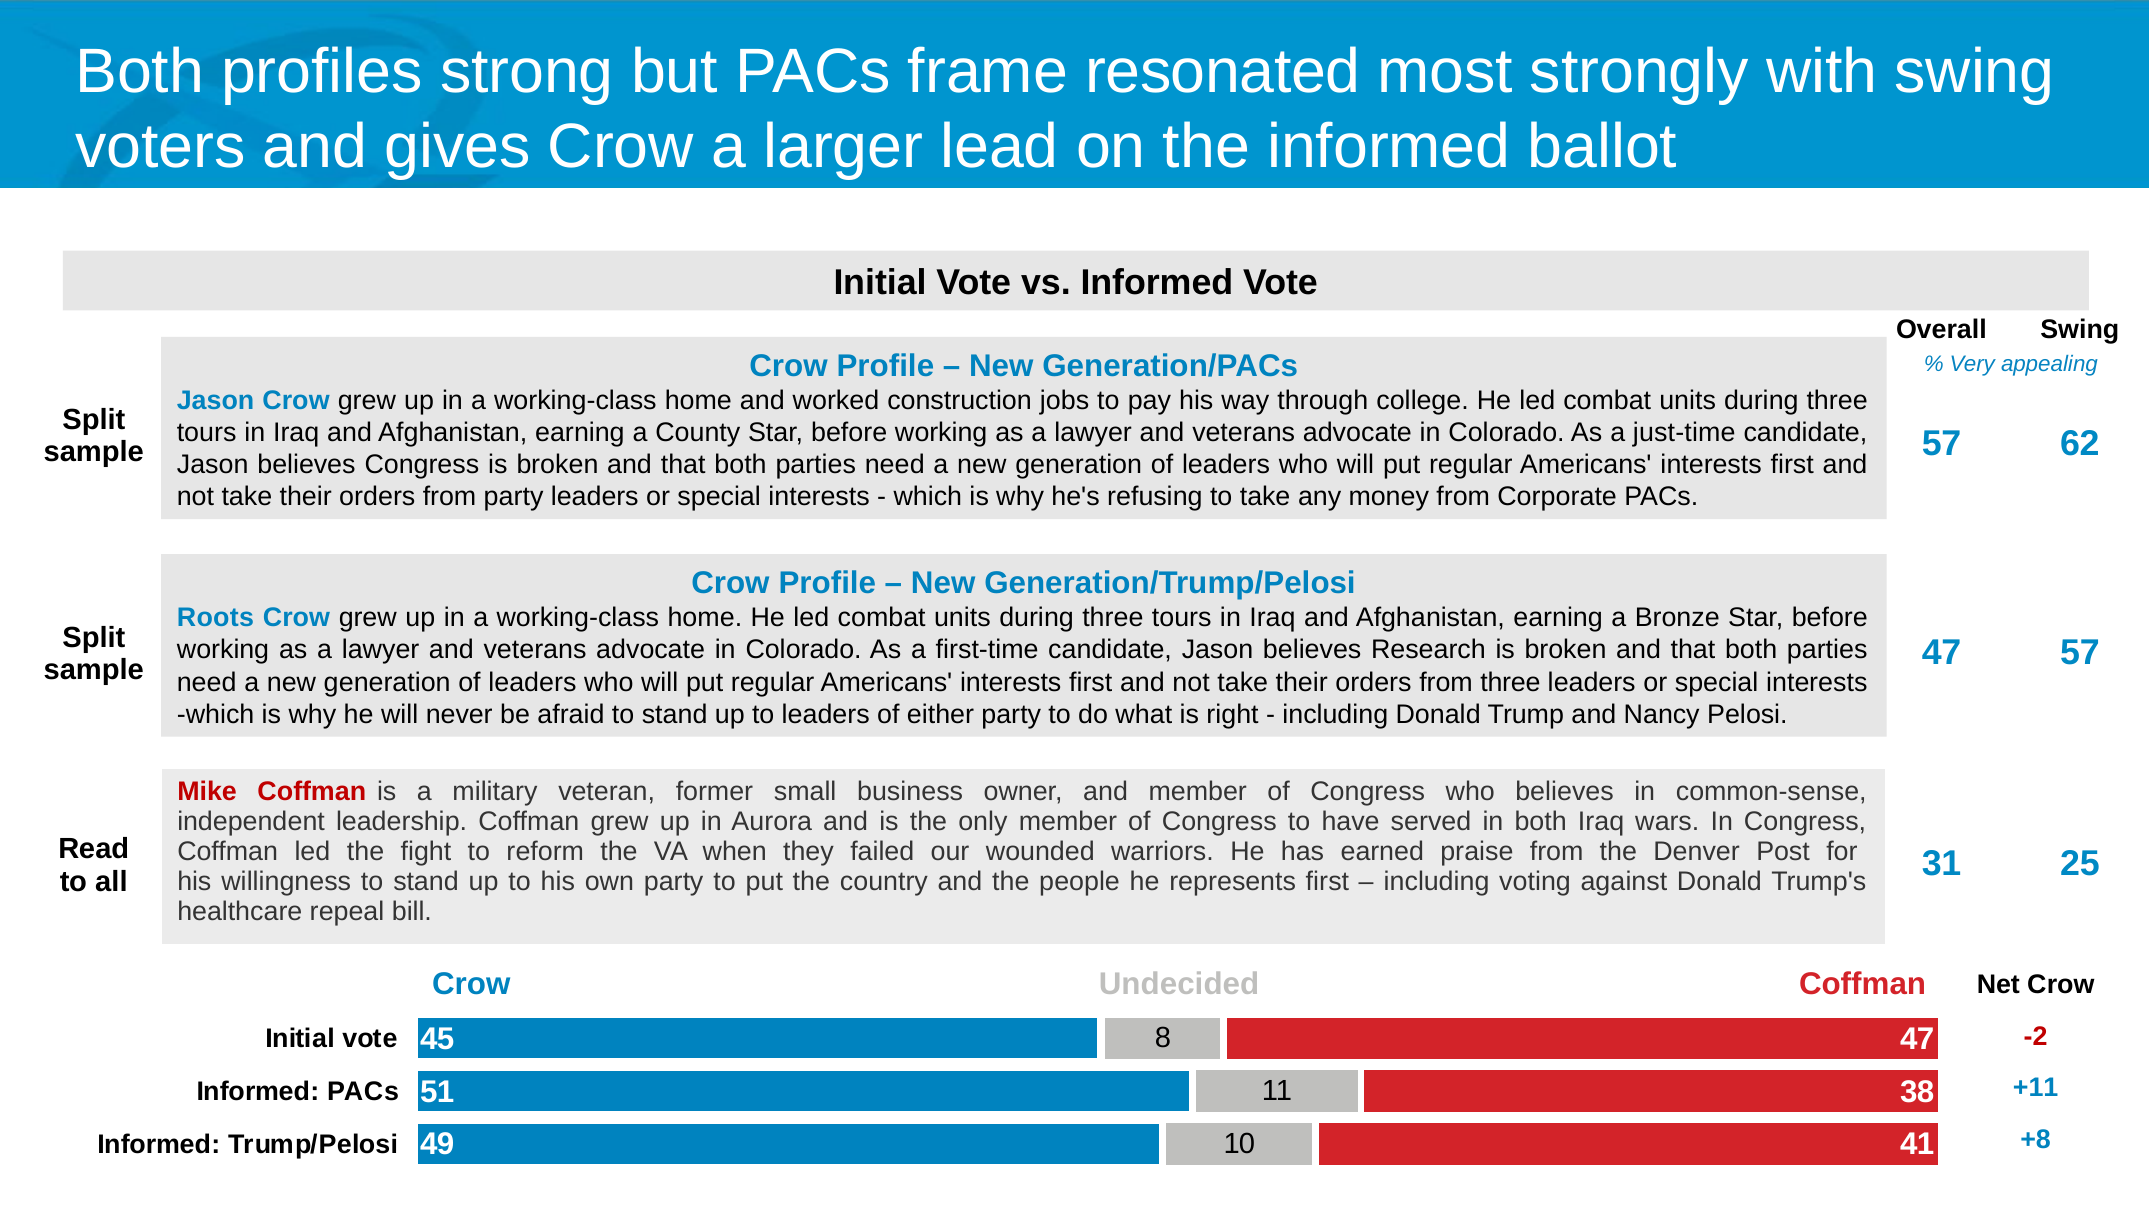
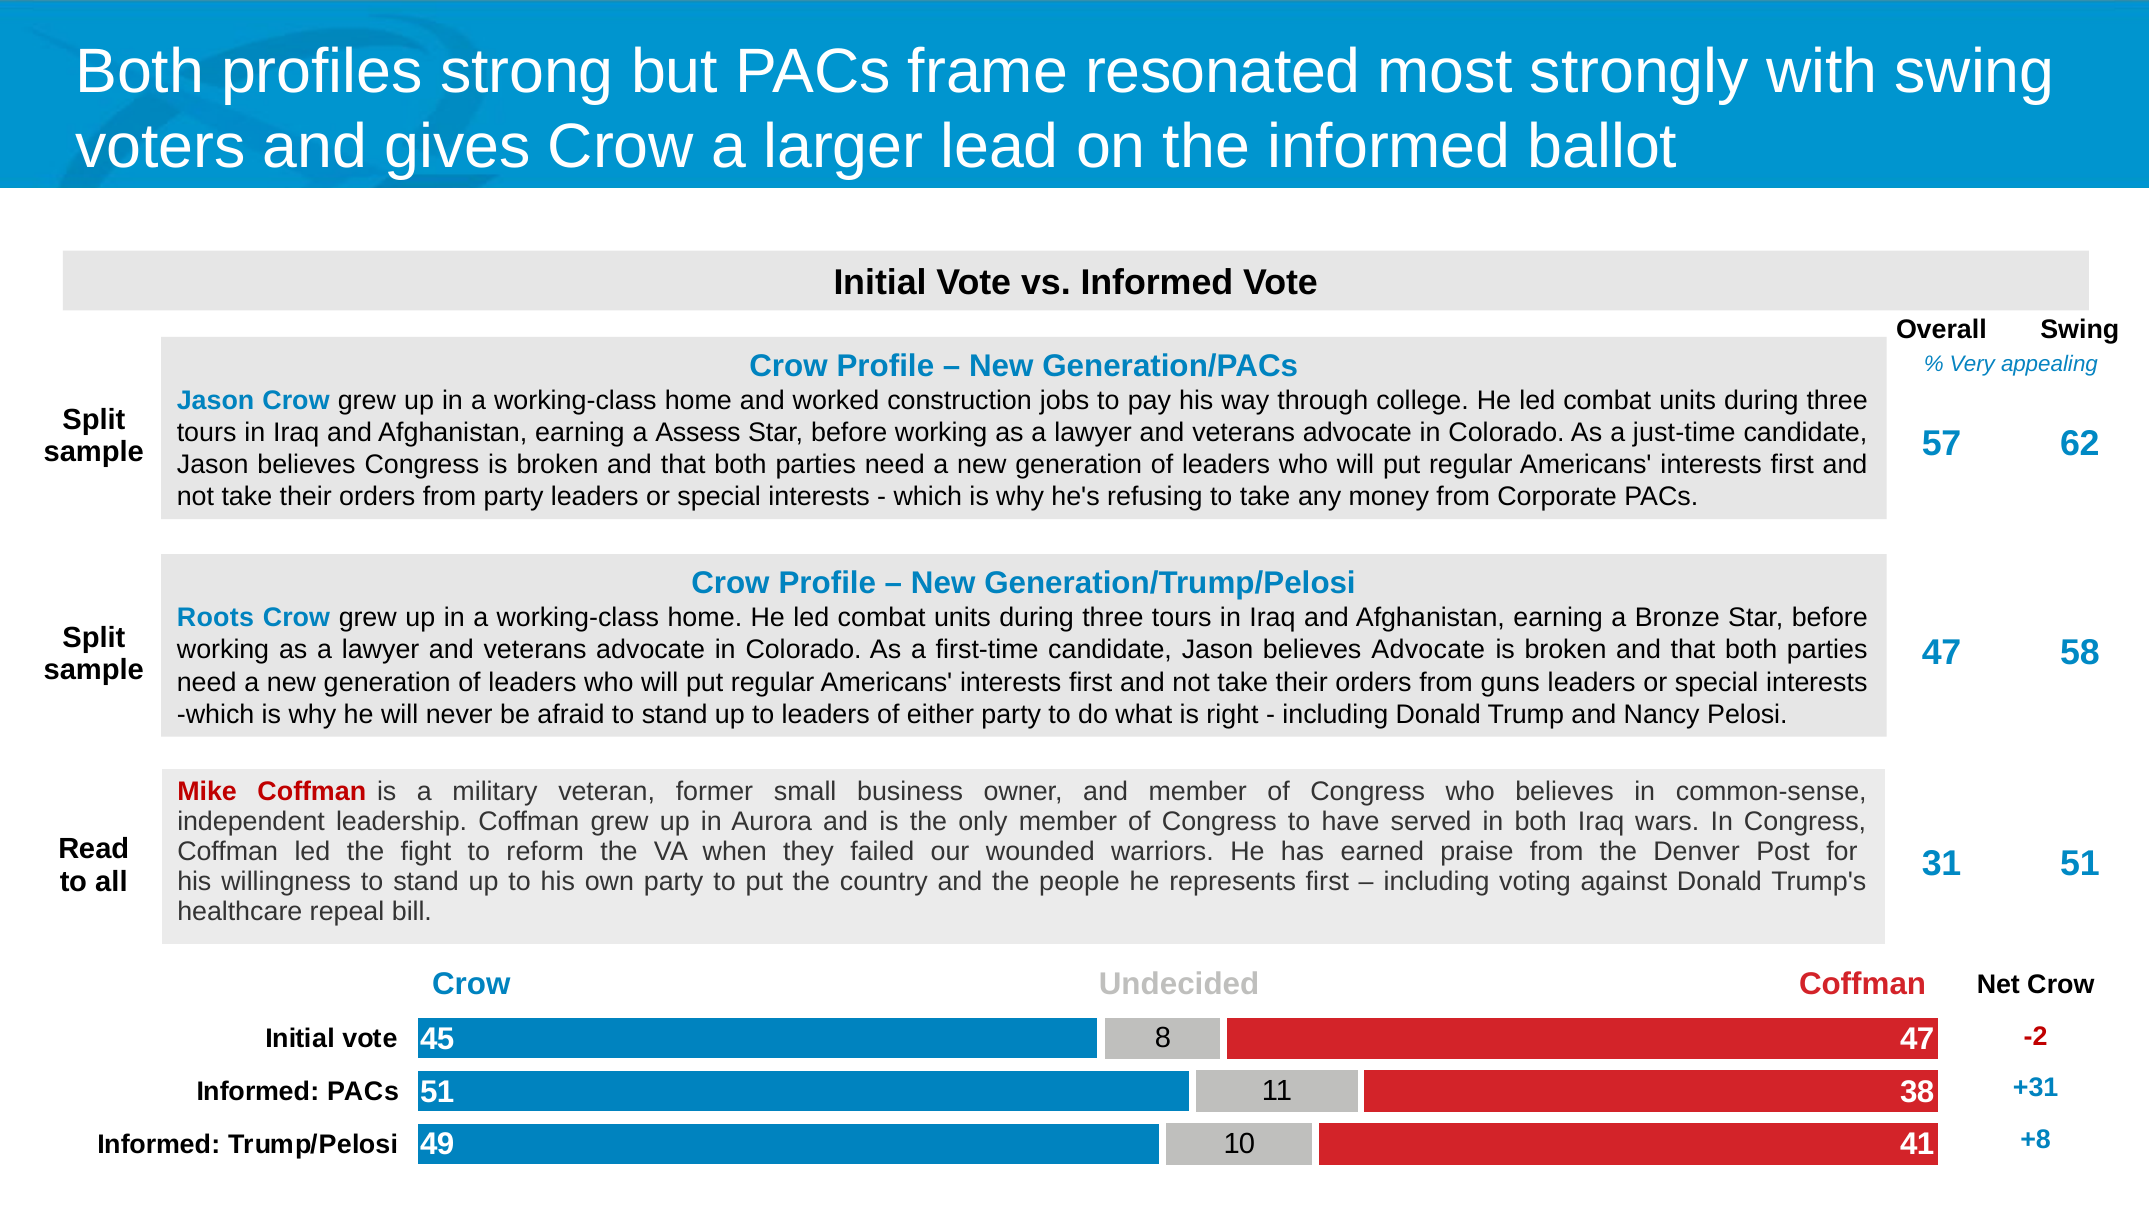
County: County -> Assess (698, 433)
47 57: 57 -> 58 (2080, 652)
believes Research: Research -> Advocate (1428, 650)
from three: three -> guns (1510, 682)
31 25: 25 -> 51 (2080, 864)
+11: +11 -> +31 (2036, 1088)
